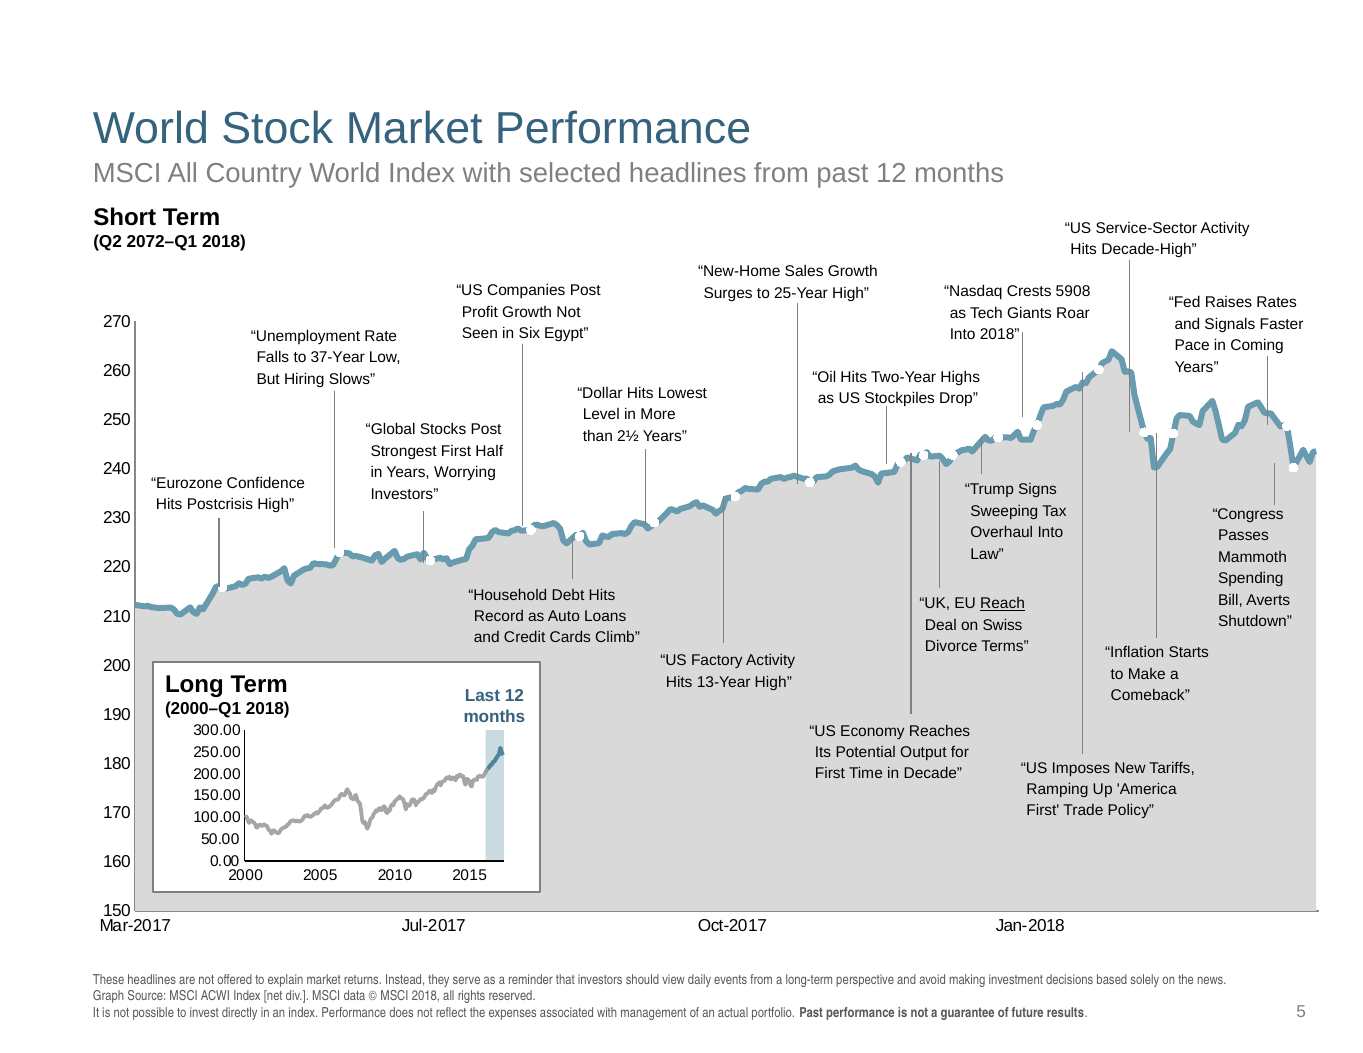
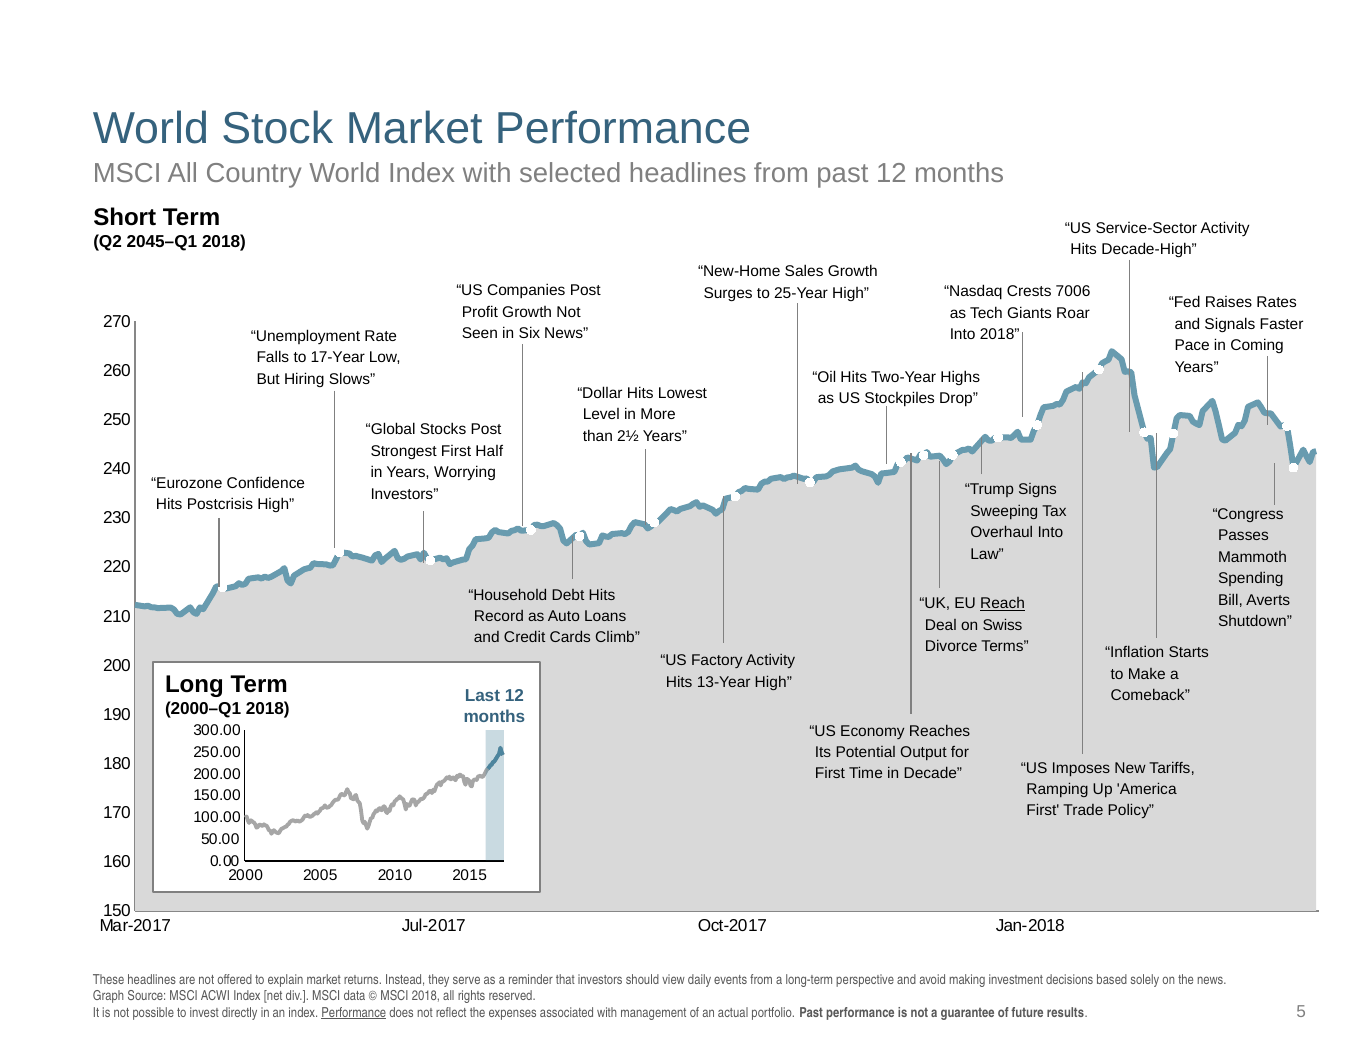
2072–Q1: 2072–Q1 -> 2045–Q1 (162, 241)
5908: 5908 -> 7006 (1073, 292)
Six Egypt: Egypt -> News (566, 334)
37-Year: 37-Year -> 17-Year (338, 358)
Performance underline: none -> present (354, 1013)
